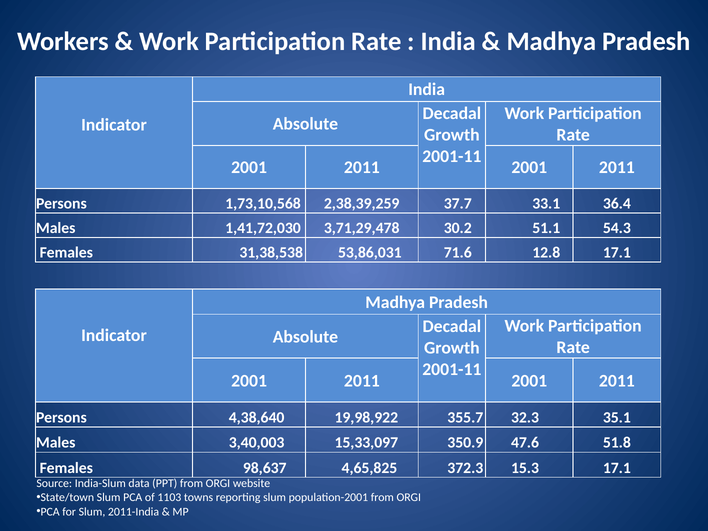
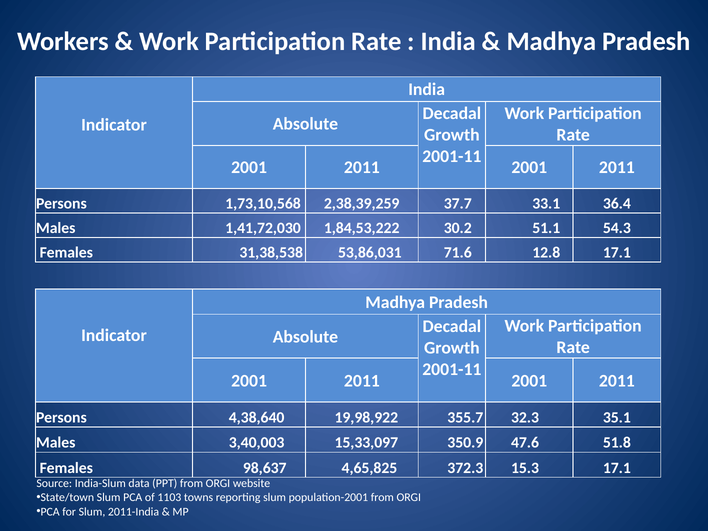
3,71,29,478: 3,71,29,478 -> 1,84,53,222 (362, 228)
